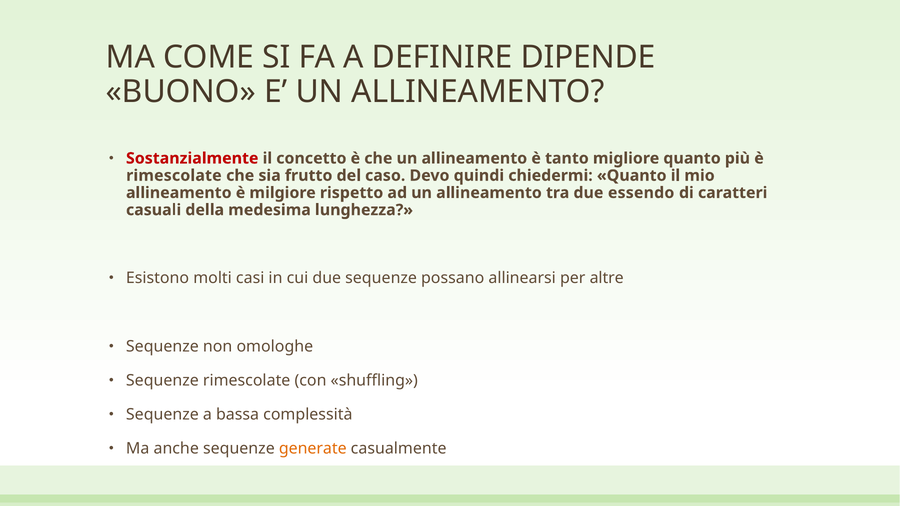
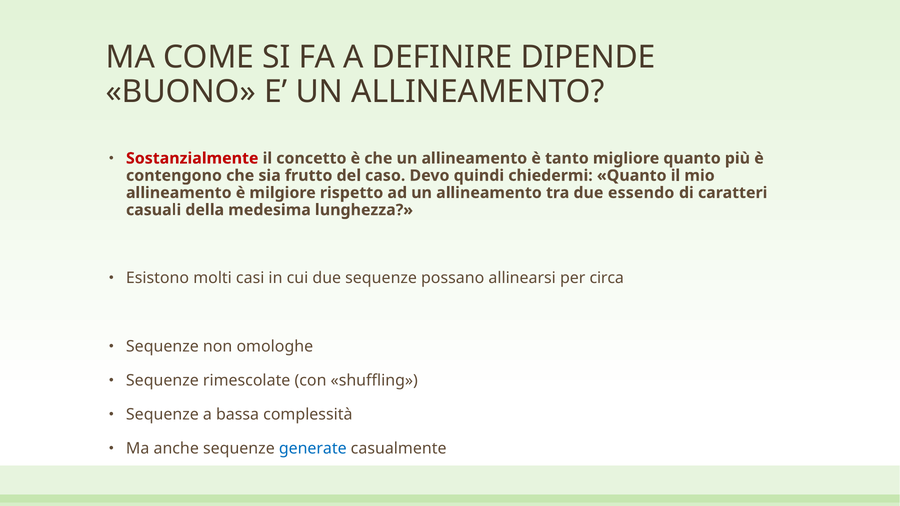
rimescolate: rimescolate -> contengono (174, 176)
altre: altre -> circa (607, 278)
generate colour: orange -> blue (313, 449)
